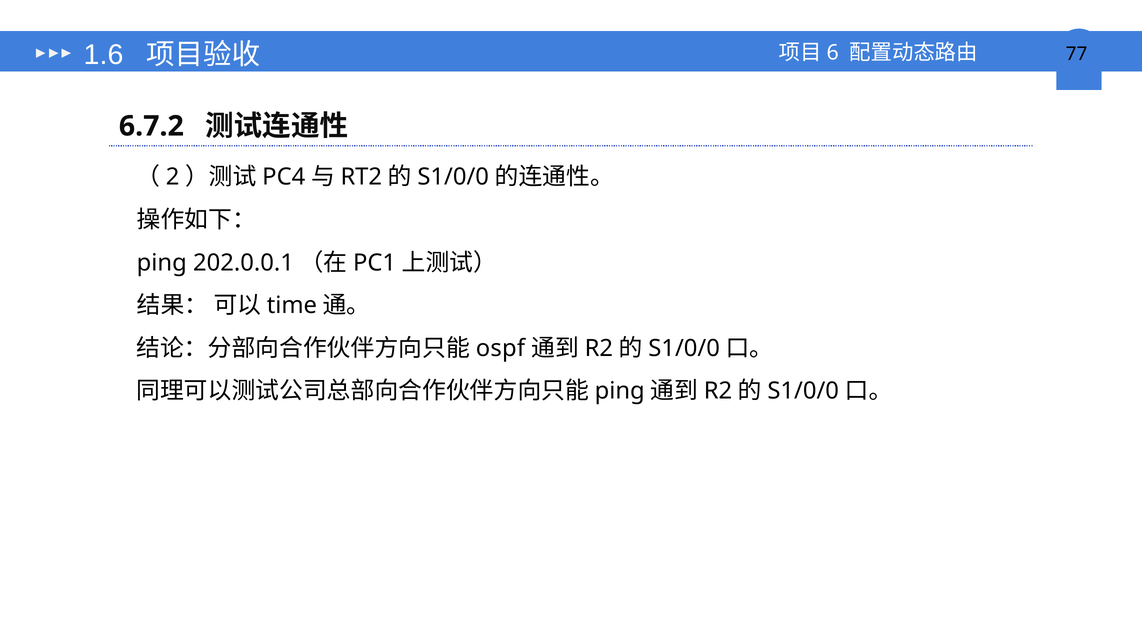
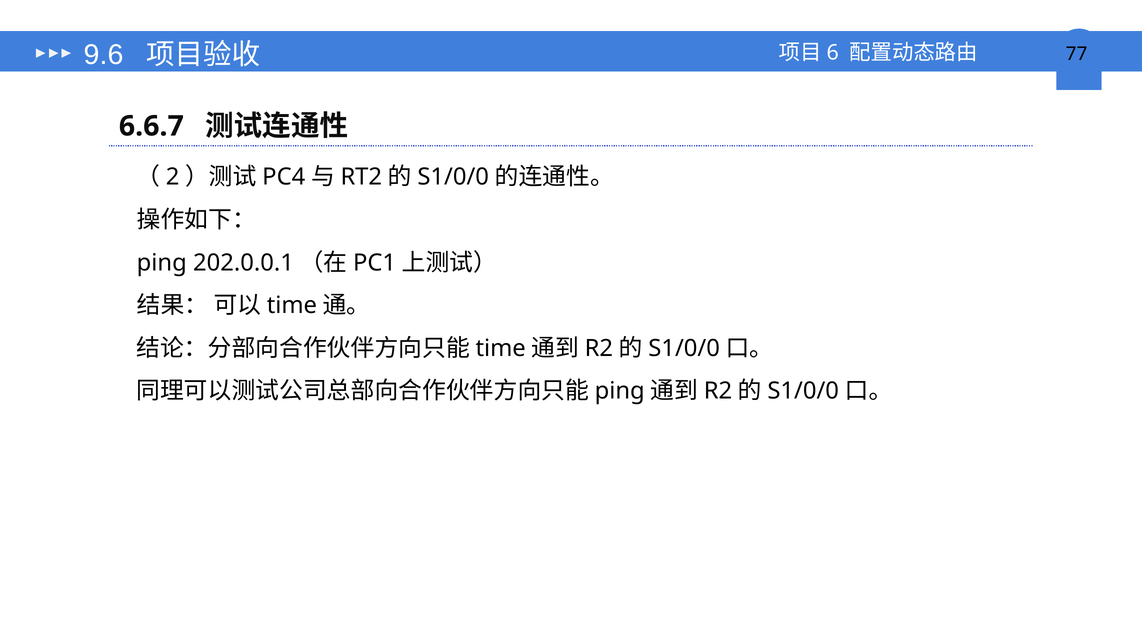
1.6: 1.6 -> 9.6 (104, 55)
6.7.2: 6.7.2 -> 6.6.7 (151, 126)
ospf: ospf -> time (501, 348)
